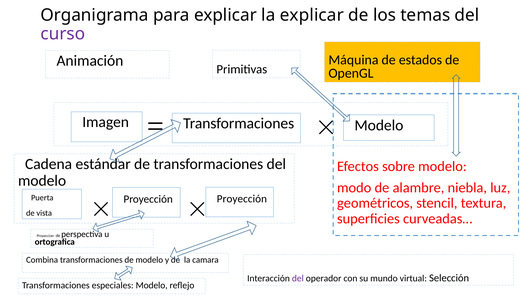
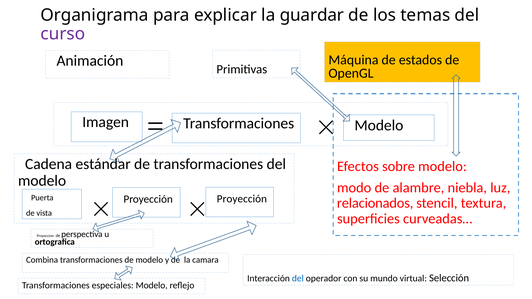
la explicar: explicar -> guardar (312, 15)
geométricos: geométricos -> relacionados (375, 203)
del colour: purple -> blue (298, 278)
